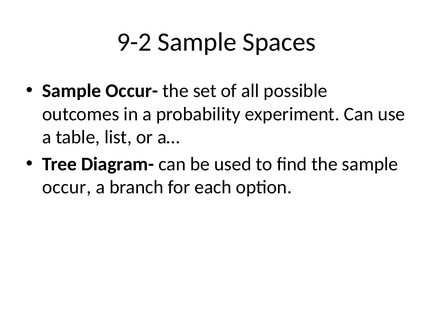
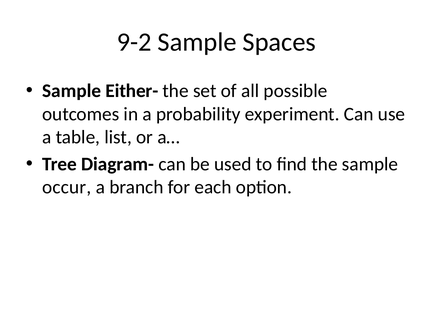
Occur-: Occur- -> Either- (132, 91)
